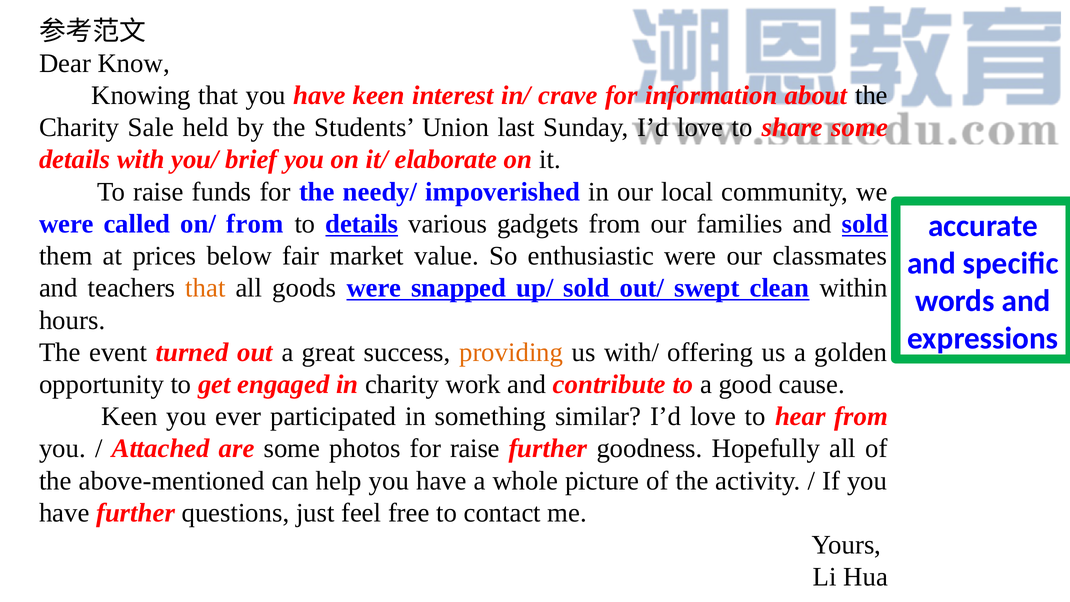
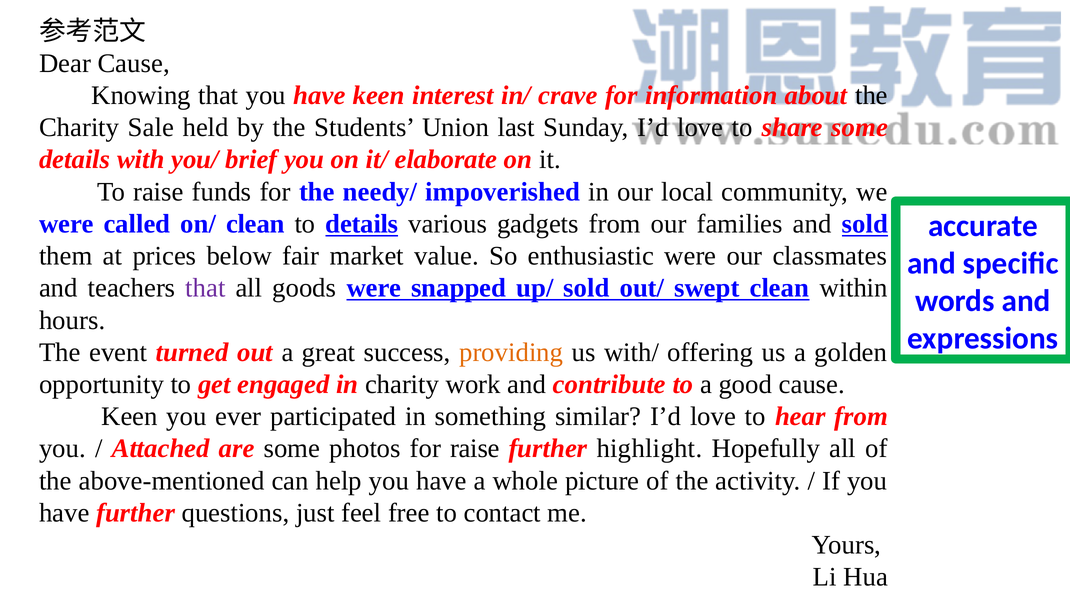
Dear Know: Know -> Cause (134, 63)
on/ from: from -> clean (255, 224)
that colour: orange -> purple (205, 288)
goodness: goodness -> highlight (649, 449)
